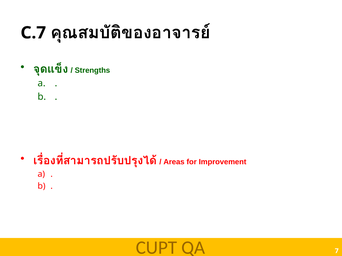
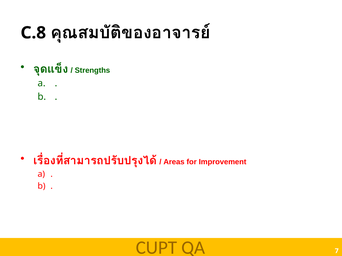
C.7: C.7 -> C.8 (33, 33)
